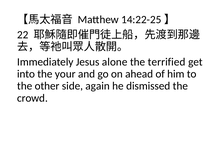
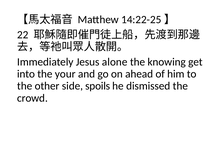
terrified: terrified -> knowing (167, 62)
again: again -> spoils (98, 86)
